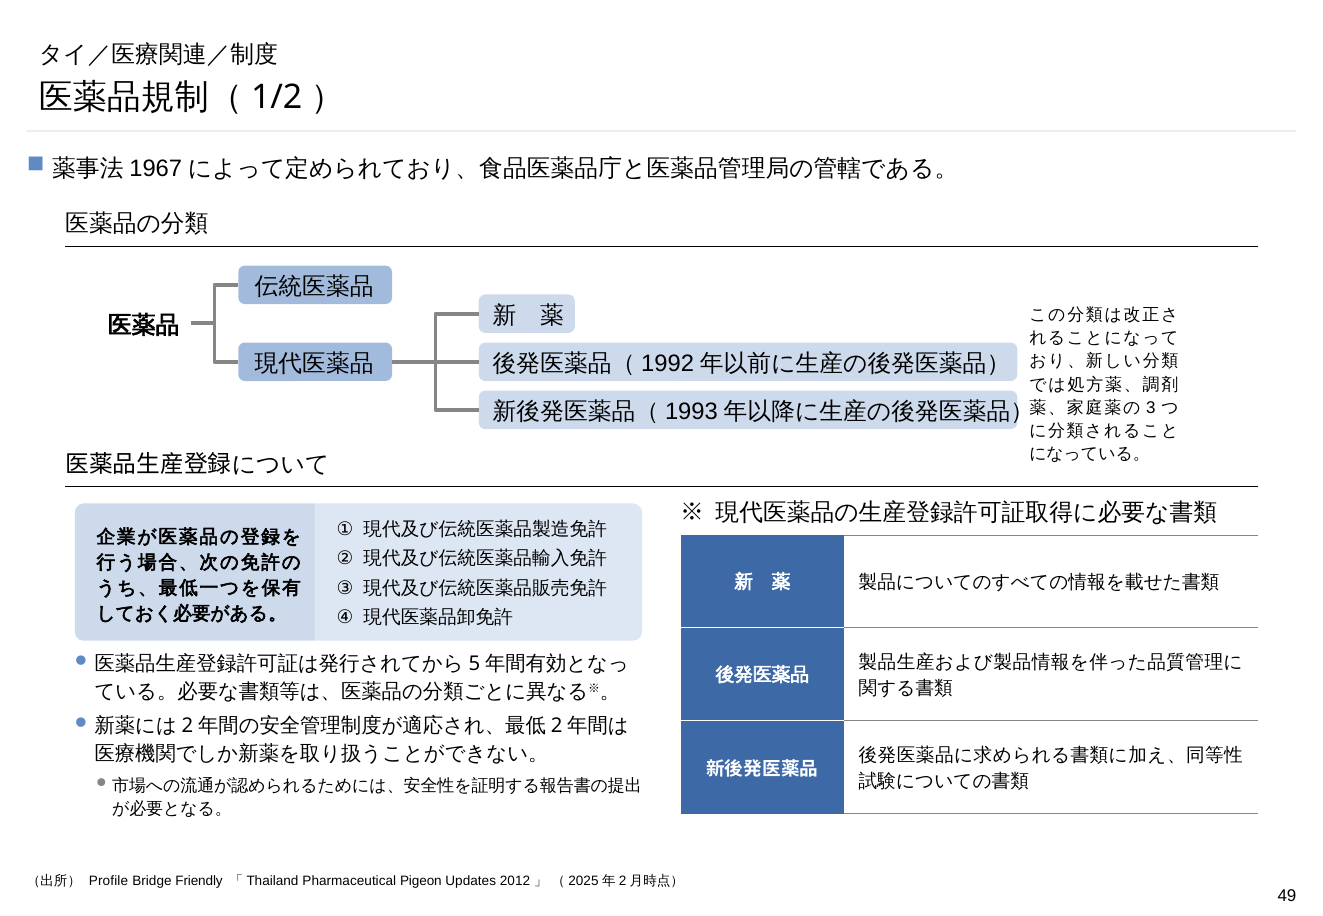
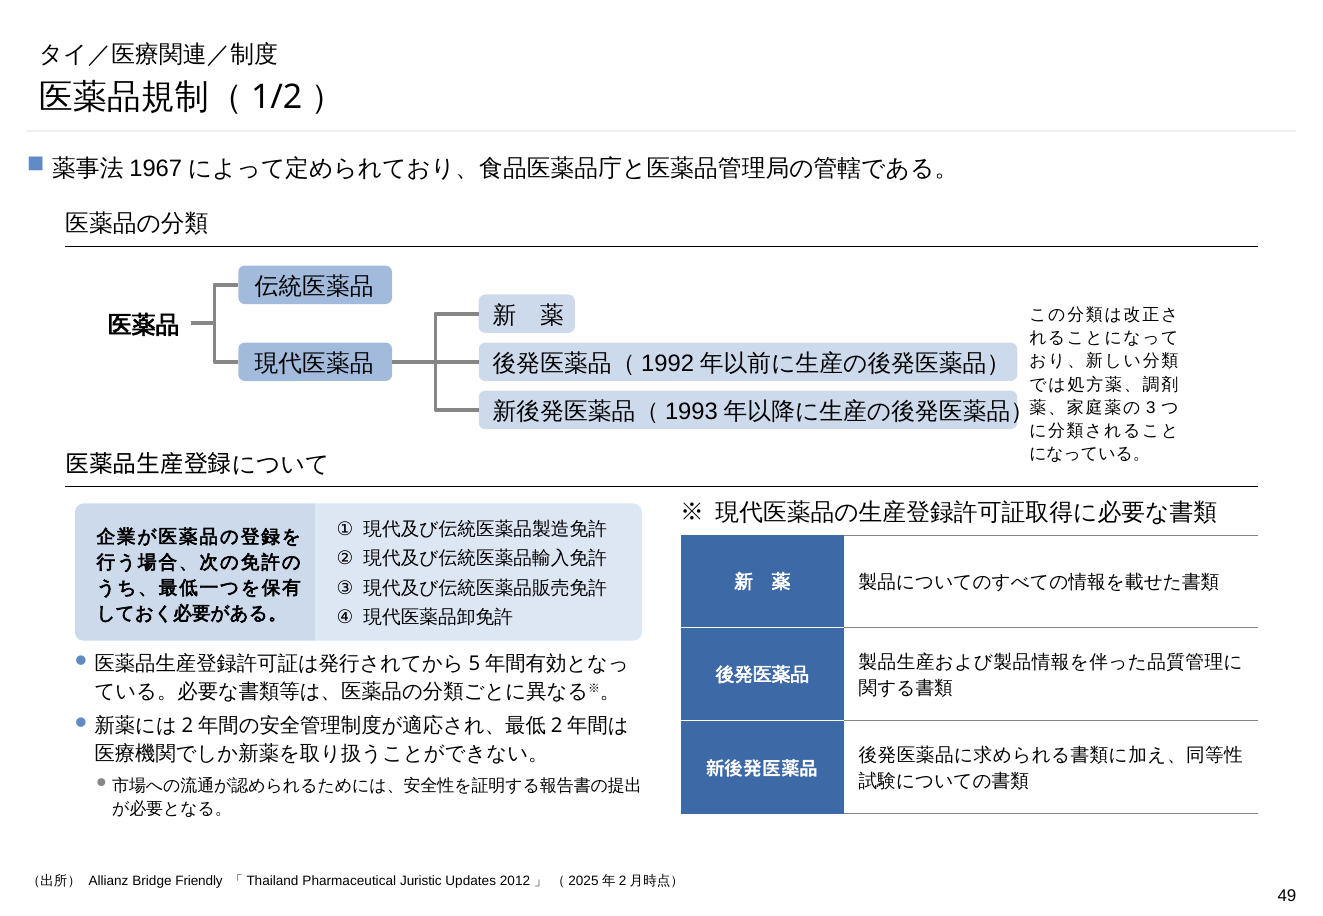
Profile: Profile -> Allianz (109, 881)
Pigeon: Pigeon -> Juristic (421, 881)
